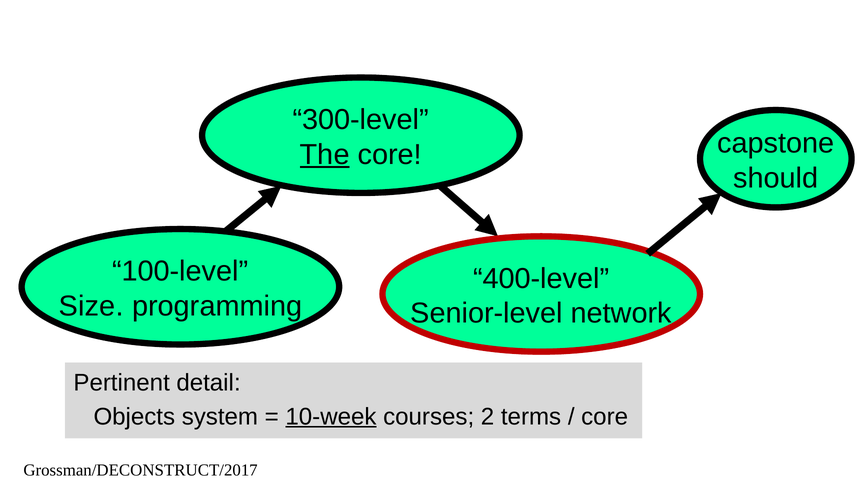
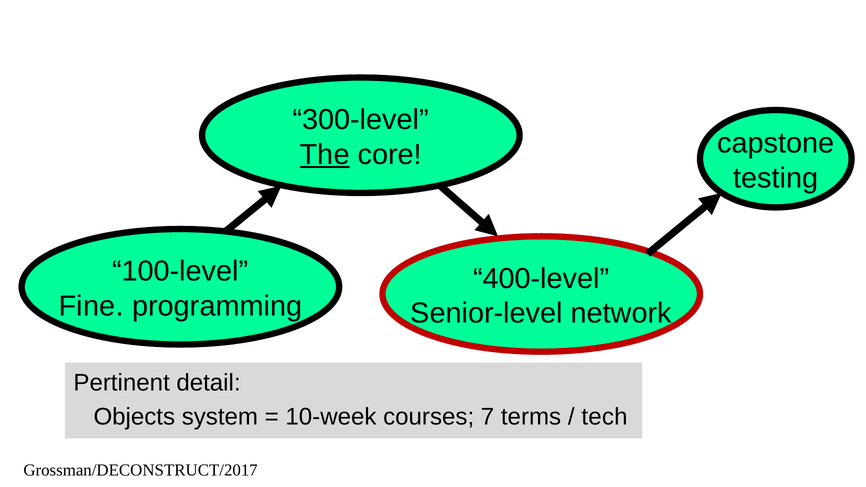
should: should -> testing (776, 178)
Size: Size -> Fine (91, 306)
10-week underline: present -> none (331, 417)
2: 2 -> 7 (487, 417)
core: core -> tech (605, 417)
